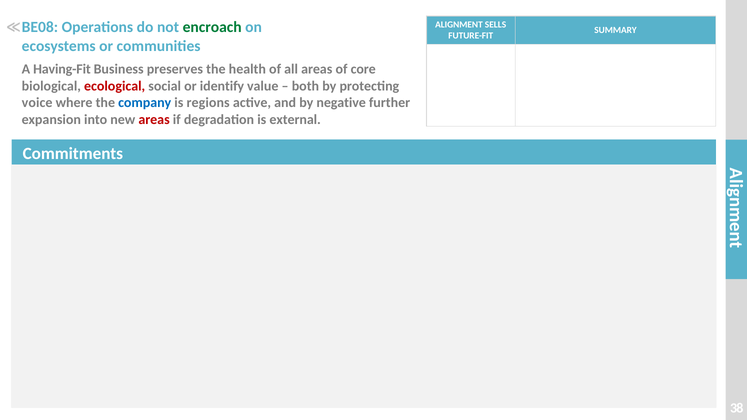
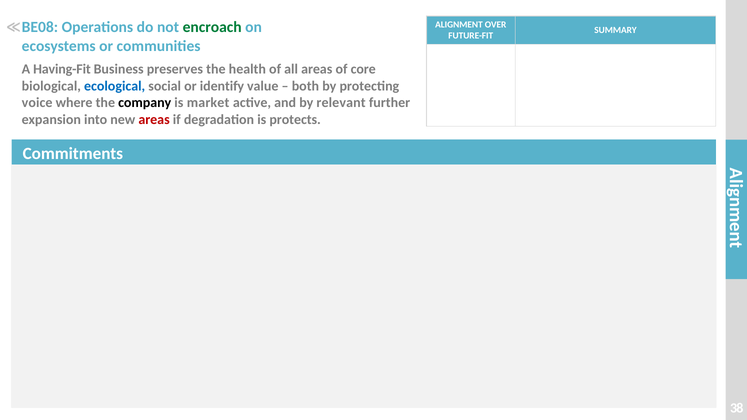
SELLS: SELLS -> OVER (496, 25)
ecological colour: red -> blue (115, 86)
company colour: blue -> black (145, 103)
regions: regions -> market (208, 103)
negative: negative -> relevant (341, 103)
external: external -> protects (295, 120)
